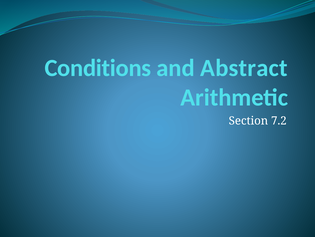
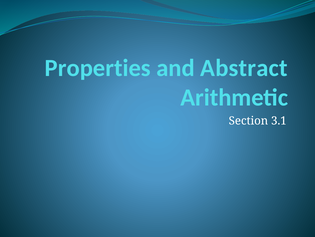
Conditions: Conditions -> Properties (98, 68)
7.2: 7.2 -> 3.1 (279, 120)
